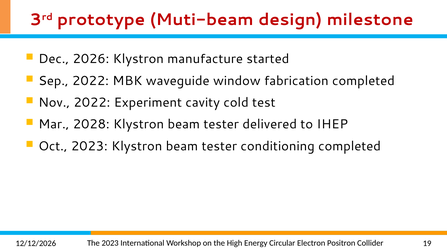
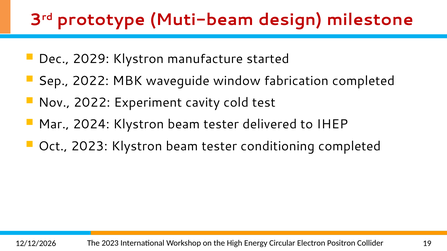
2026: 2026 -> 2029 (91, 59)
2028: 2028 -> 2024 (91, 125)
